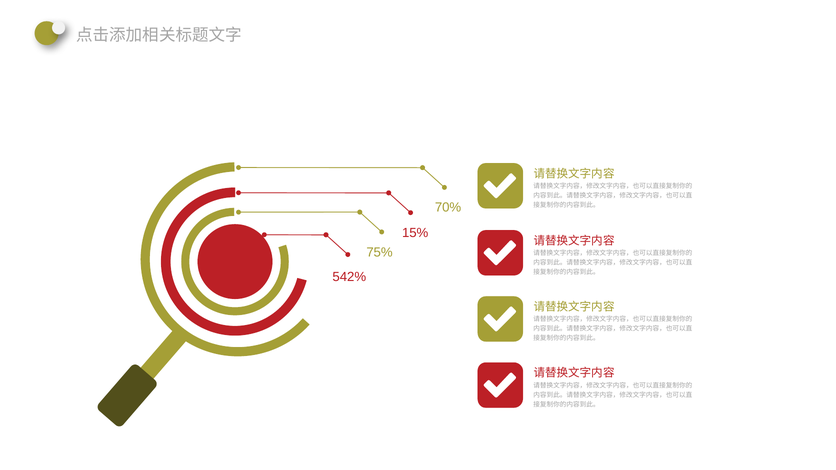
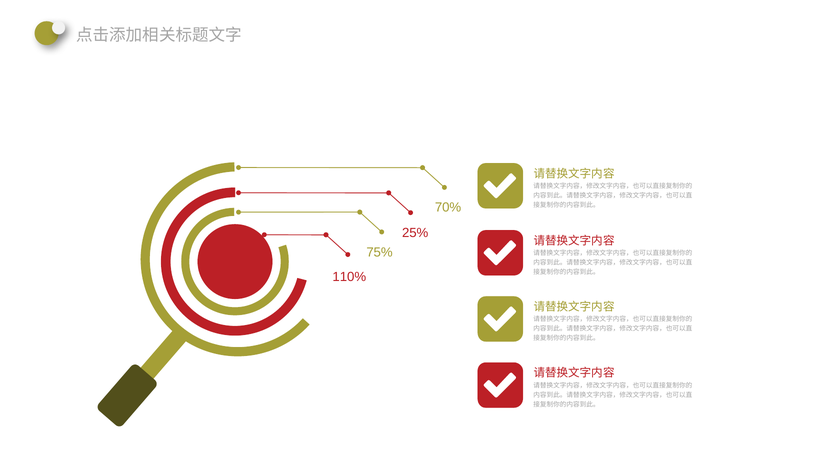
15%: 15% -> 25% (415, 233)
542%: 542% -> 110% (349, 277)
